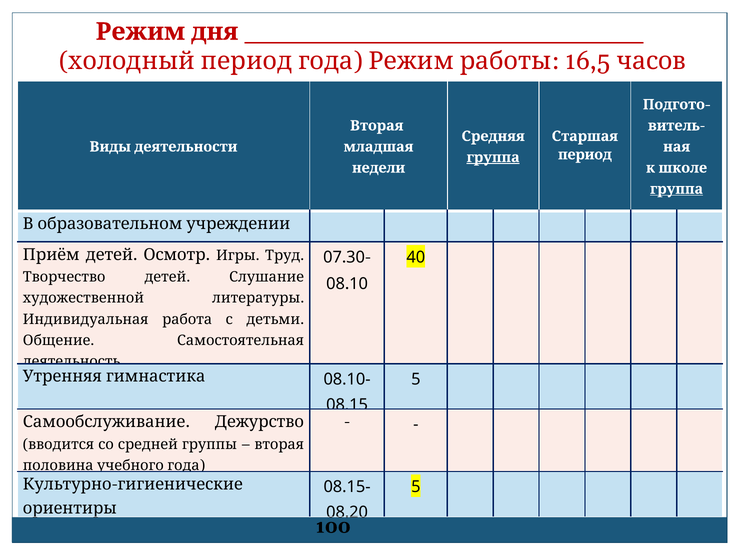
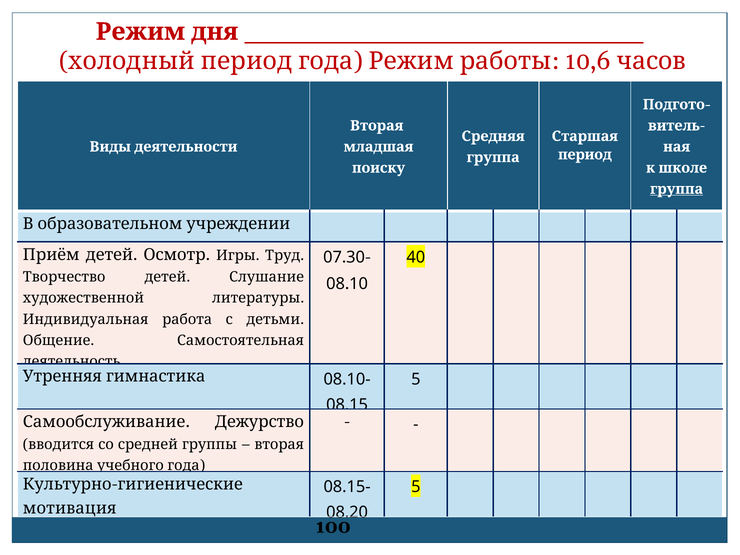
16,5: 16,5 -> 10,6 (588, 61)
группа underline: present -> none (493, 157)
недели: недели -> поиску (379, 168)
ориентиры: ориентиры -> мотивация (70, 508)
